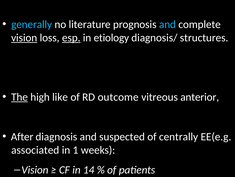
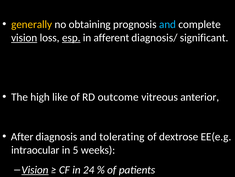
generally colour: light blue -> yellow (32, 24)
literature: literature -> obtaining (90, 24)
etiology: etiology -> afferent (111, 38)
structures: structures -> significant (204, 38)
The underline: present -> none (20, 97)
suspected: suspected -> tolerating (122, 136)
centrally: centrally -> dextrose (179, 136)
associated: associated -> intraocular (35, 149)
1: 1 -> 5 (76, 149)
Vision underline: none -> present (35, 169)
14: 14 -> 24 (89, 169)
